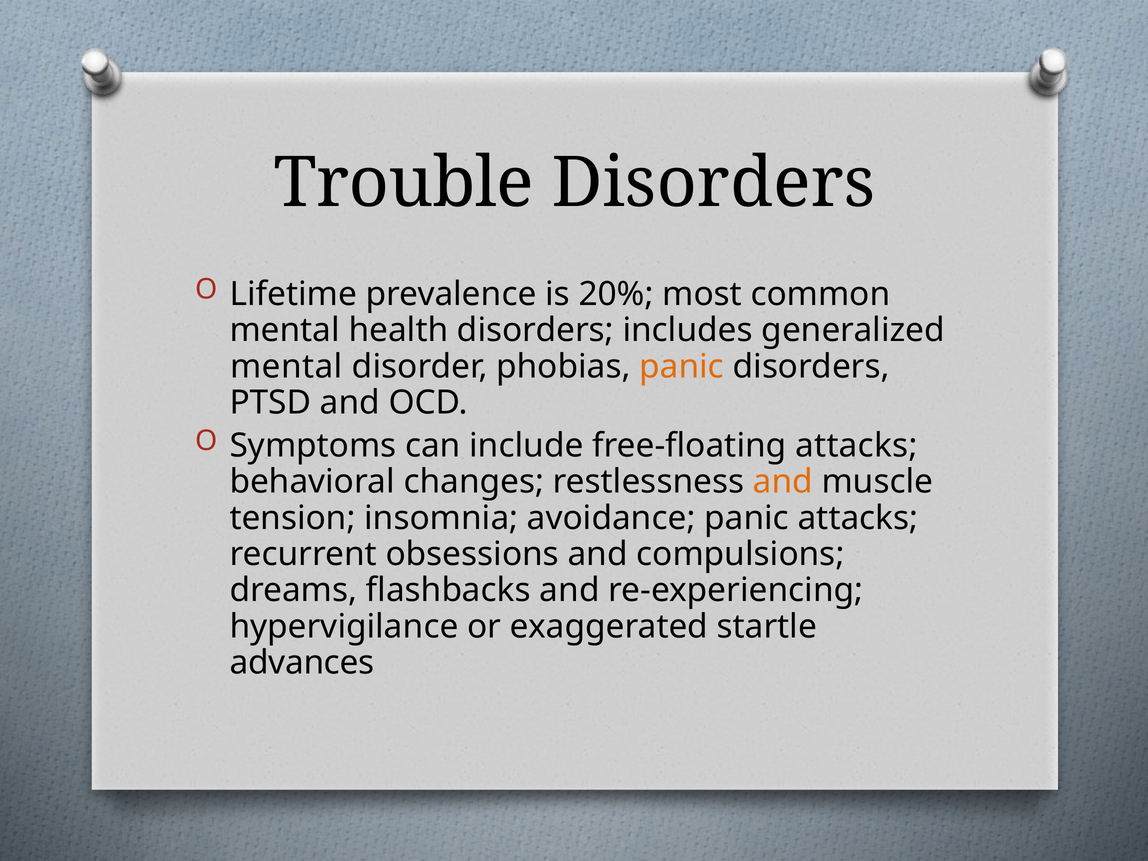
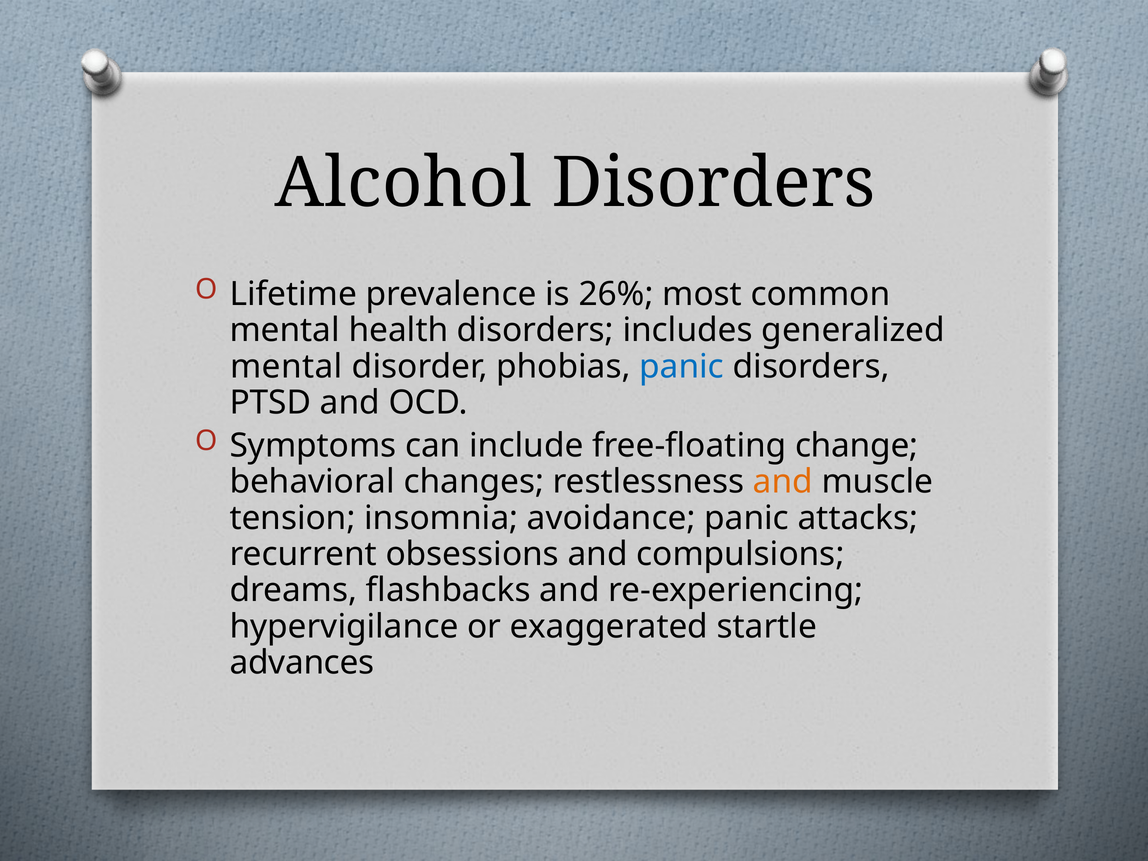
Trouble: Trouble -> Alcohol (403, 183)
20%: 20% -> 26% (616, 294)
panic colour: orange -> blue (682, 367)
free-floating attacks: attacks -> change (857, 446)
